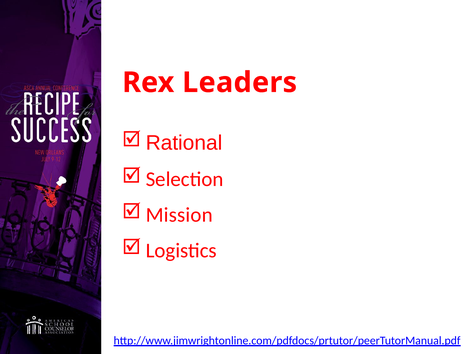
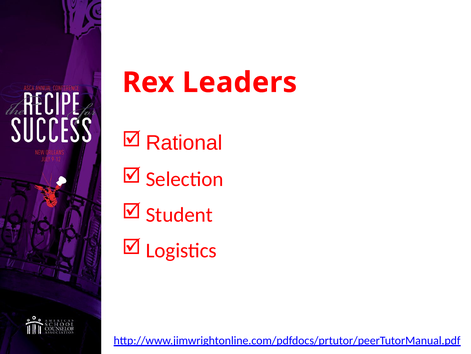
Mission: Mission -> Student (179, 215)
